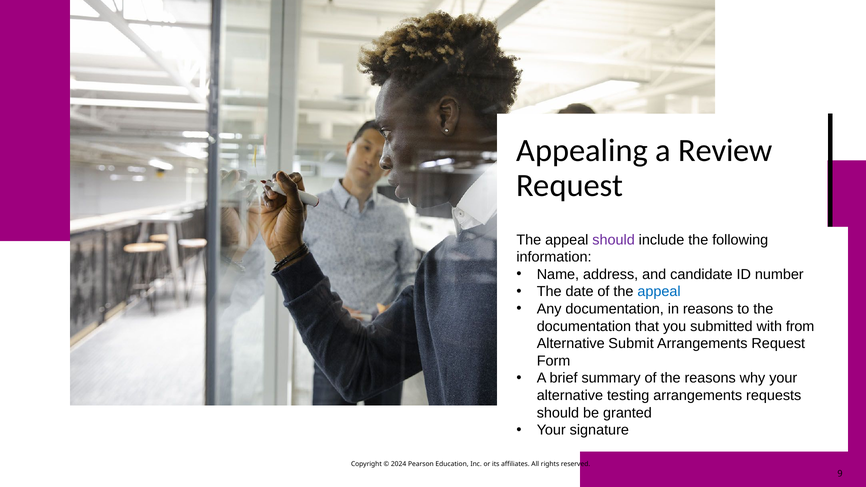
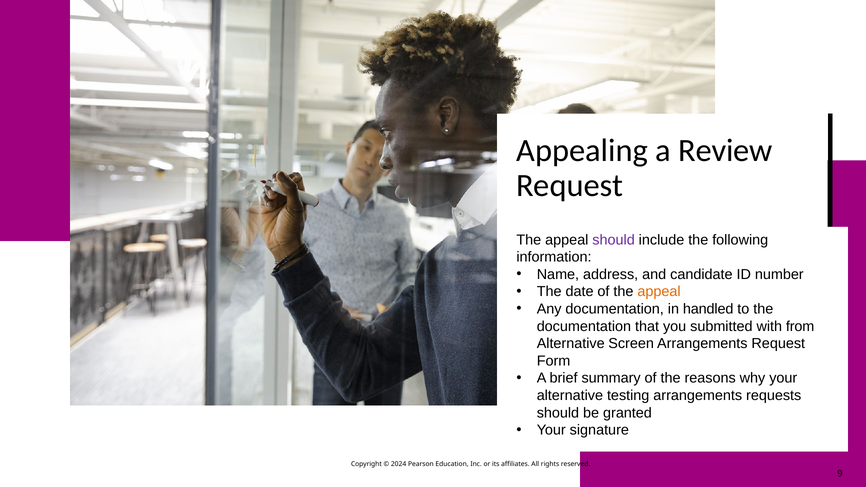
appeal colour: blue -> orange (659, 292)
in reasons: reasons -> handled (708, 309)
Submit: Submit -> Screen (631, 344)
